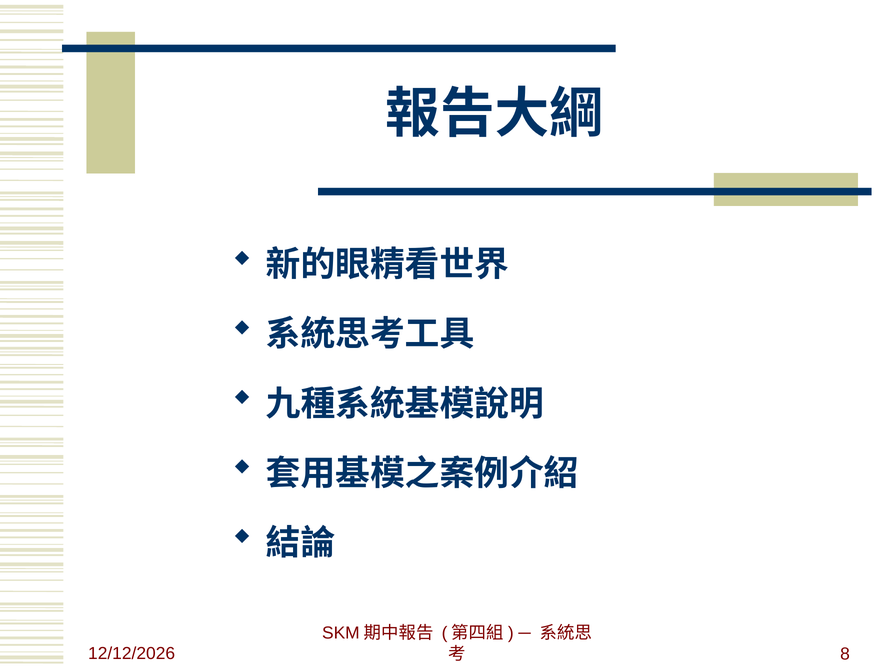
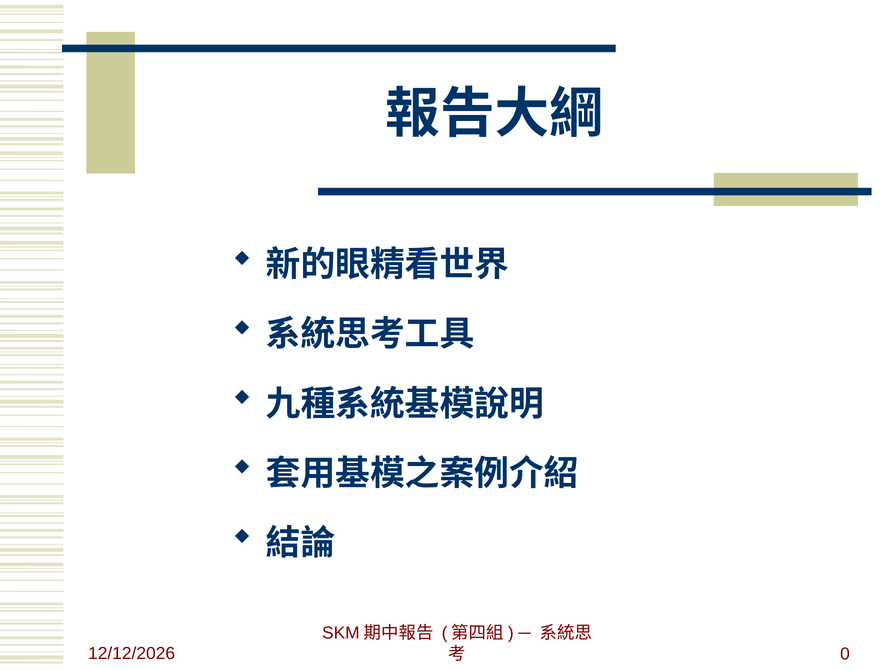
8: 8 -> 0 (845, 654)
